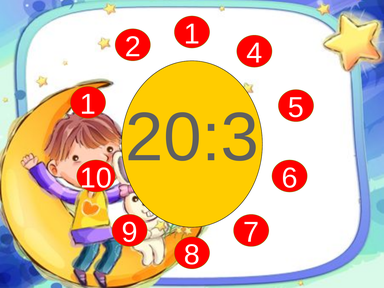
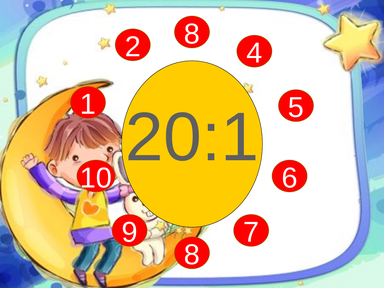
2 1: 1 -> 8 (192, 34)
20:3: 20:3 -> 20:1 (192, 138)
